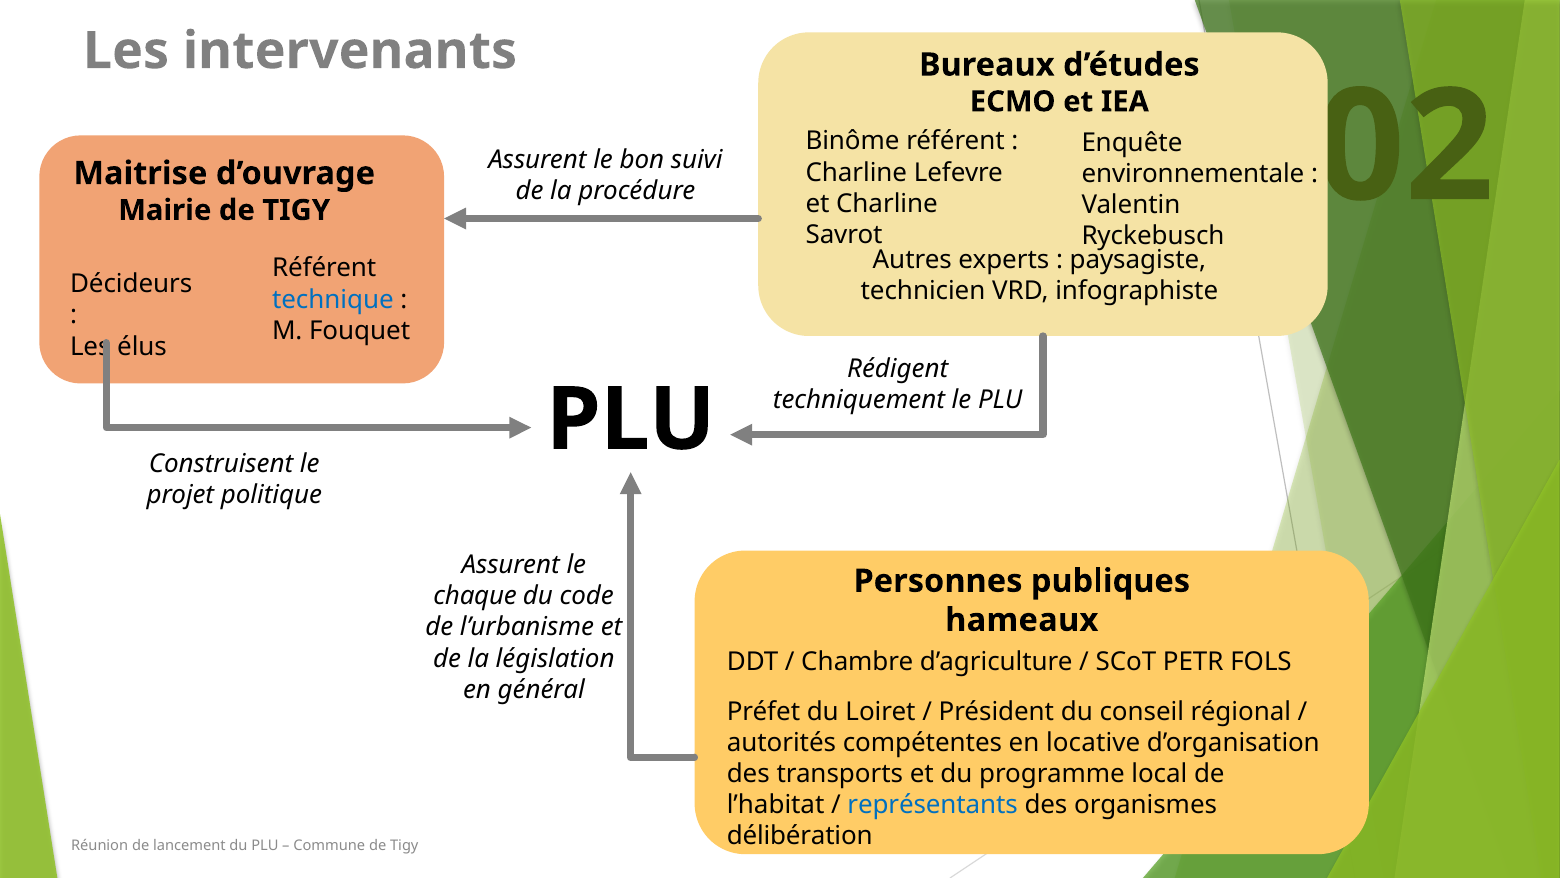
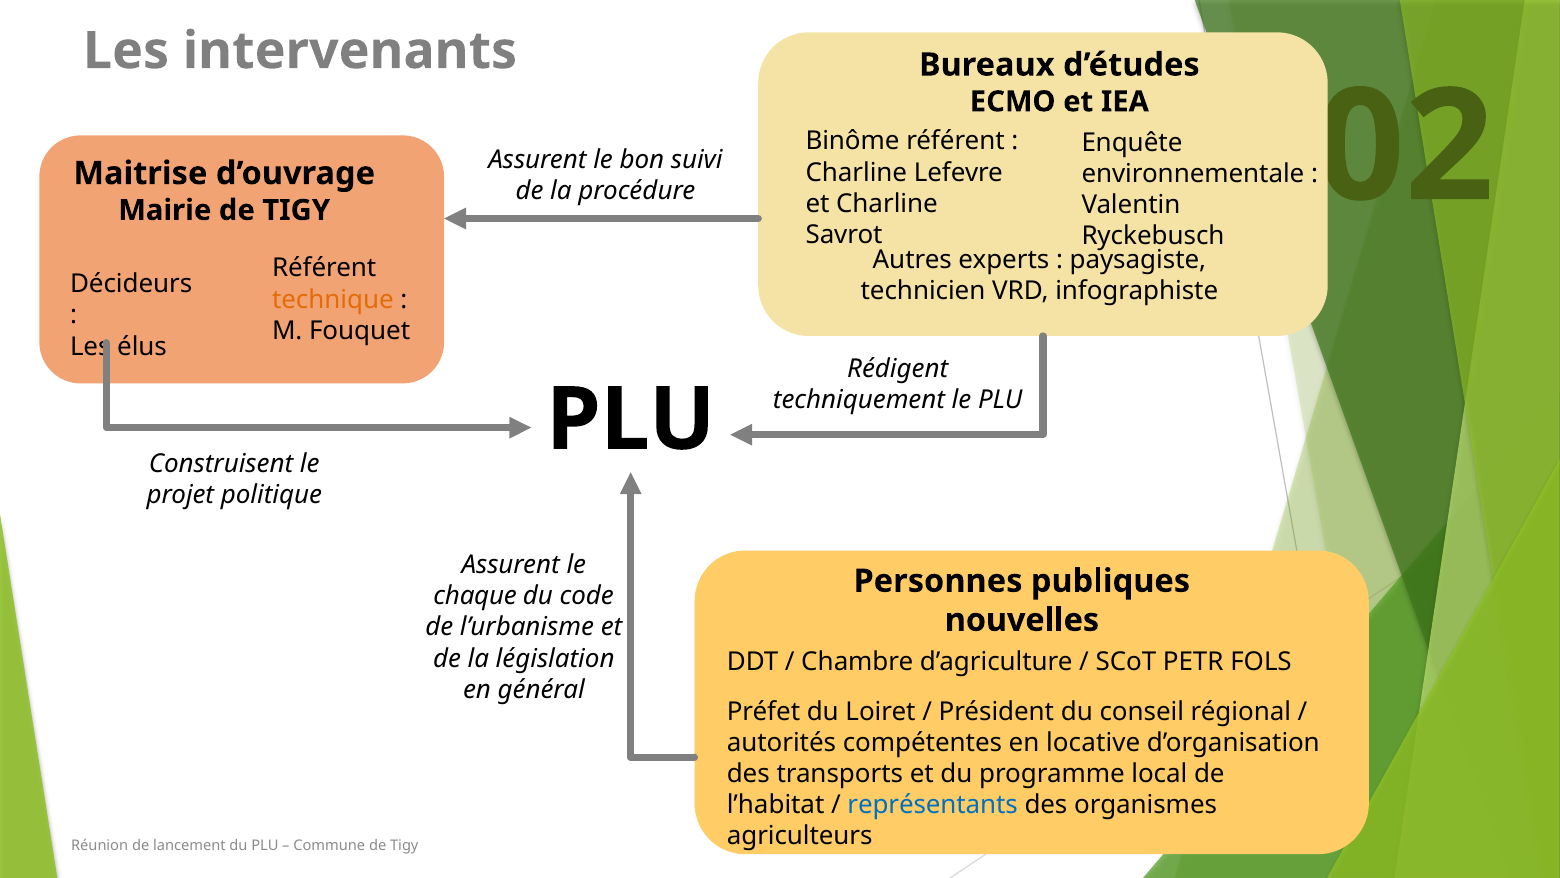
technique colour: blue -> orange (333, 299)
hameaux: hameaux -> nouvelles (1022, 620)
délibération: délibération -> agriculteurs (800, 836)
